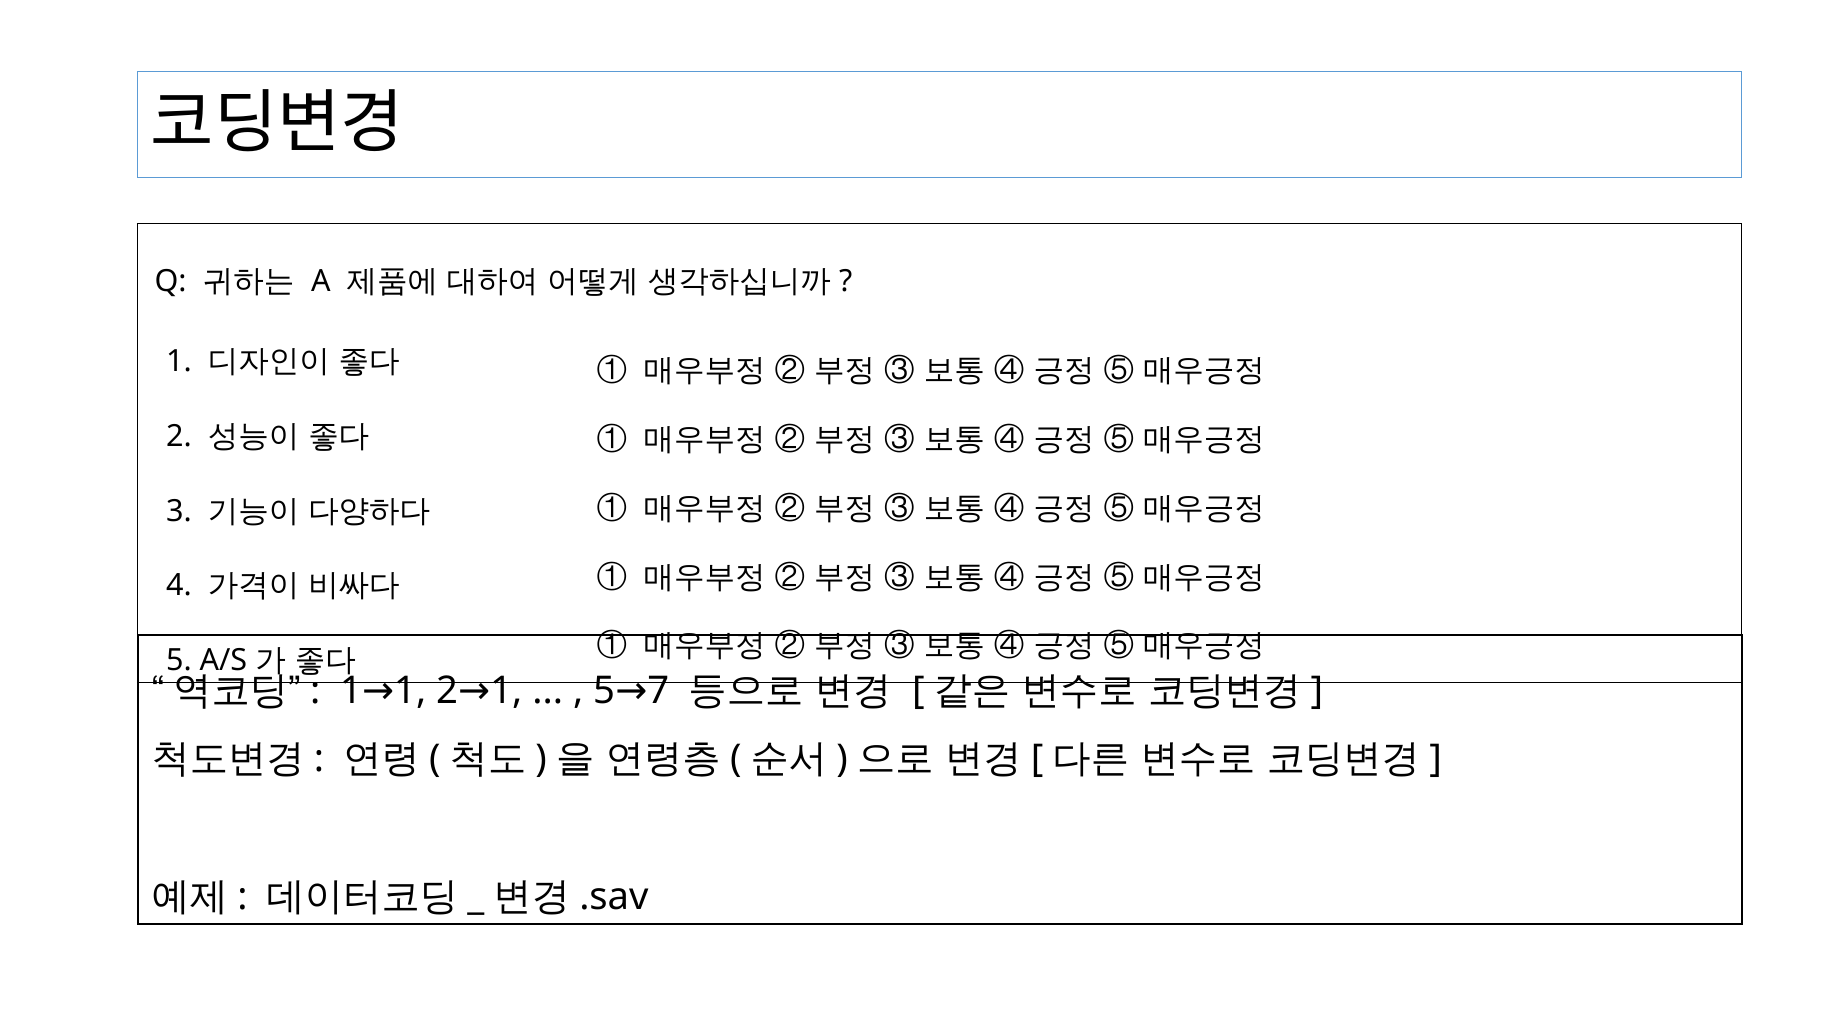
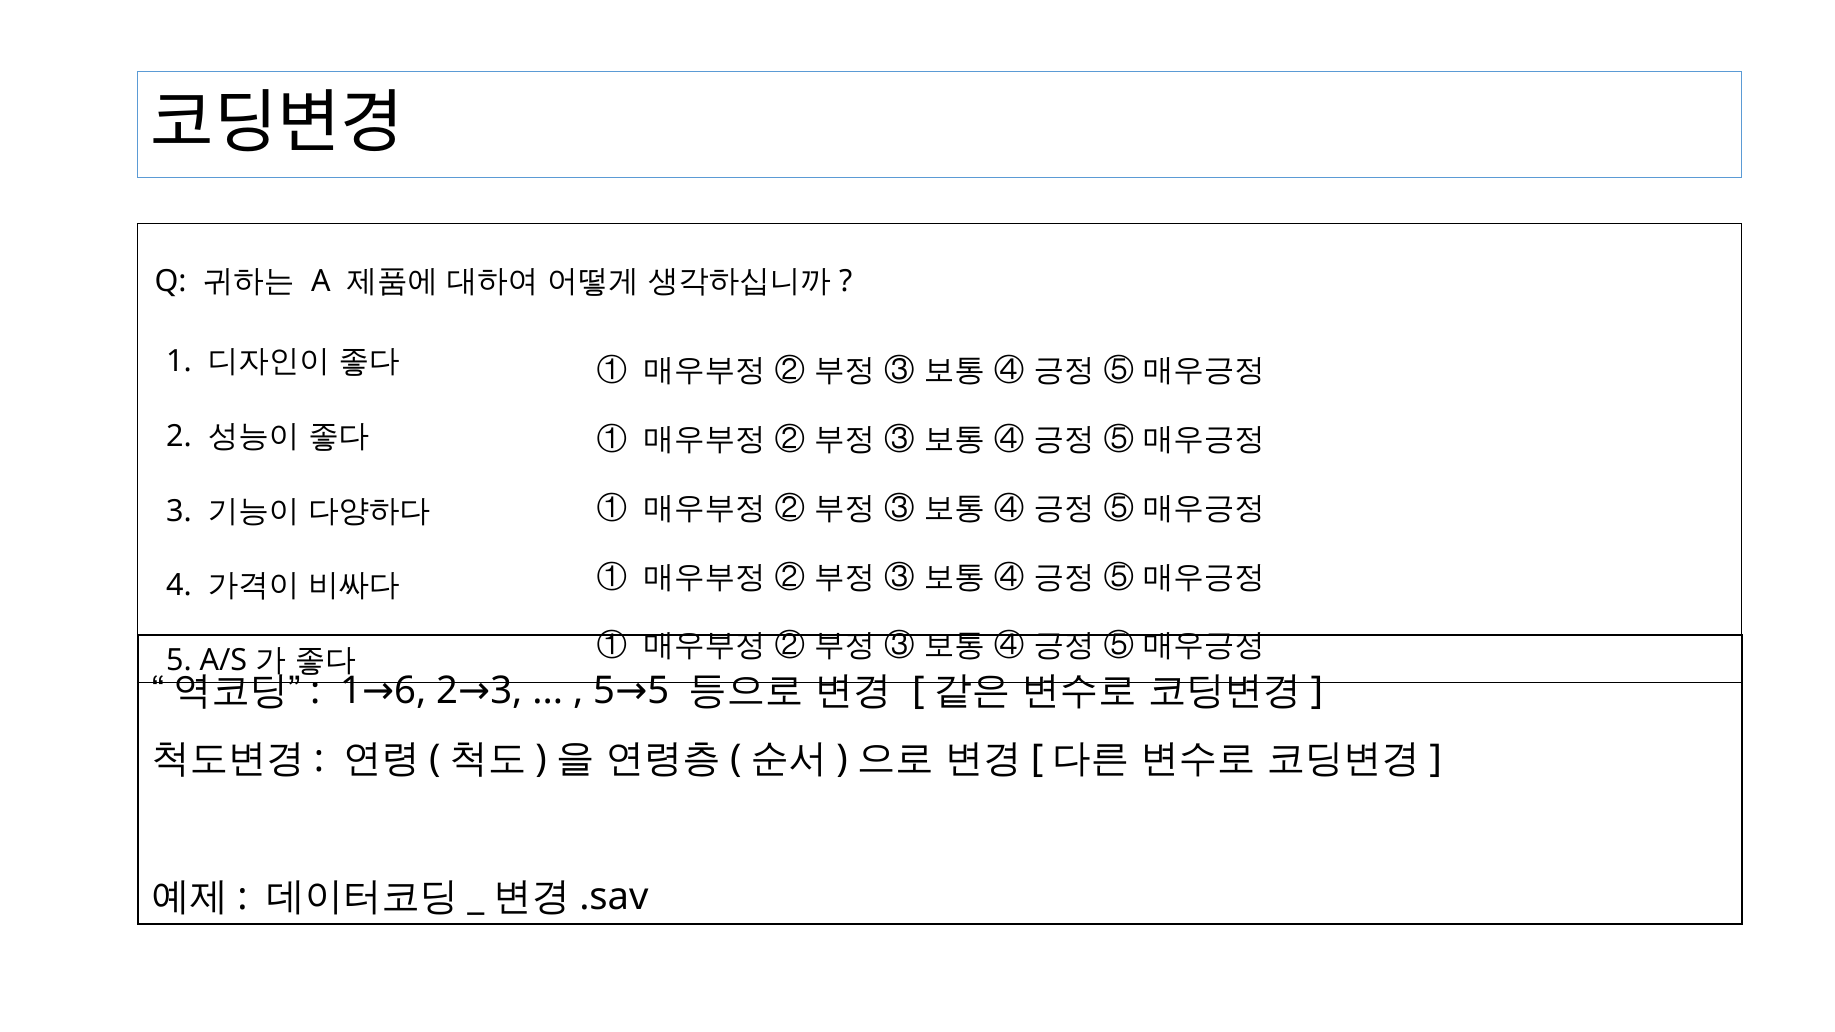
1 1: 1 -> 6 (410, 691)
2 1: 1 -> 3 (506, 691)
5 7: 7 -> 5 (658, 691)
